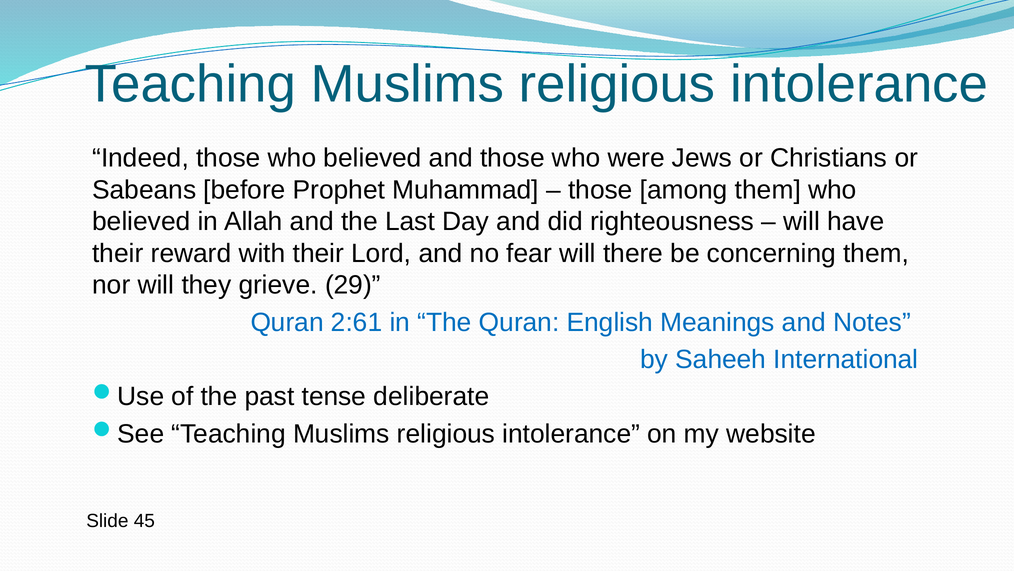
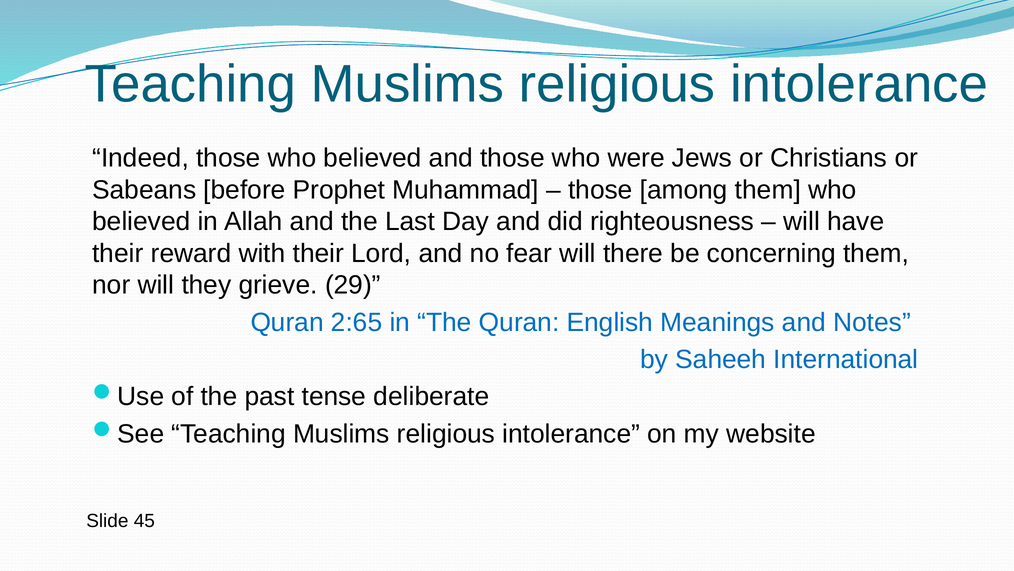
2:61: 2:61 -> 2:65 (357, 322)
